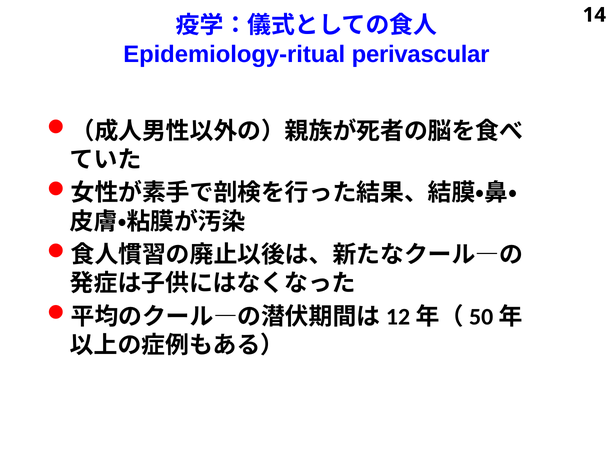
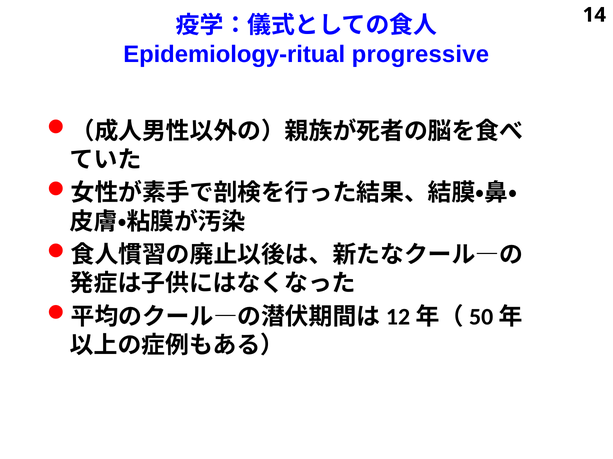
perivascular: perivascular -> progressive (420, 54)
